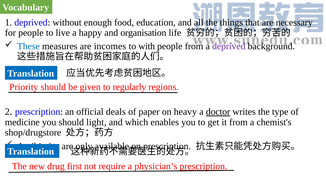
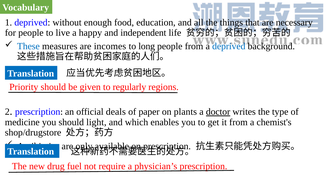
organisation: organisation -> independent (143, 33)
with: with -> long (147, 46)
deprived colour: purple -> blue (229, 46)
heavy: heavy -> plants (185, 112)
first: first -> fuel (74, 166)
prescription underline: present -> none (203, 166)
